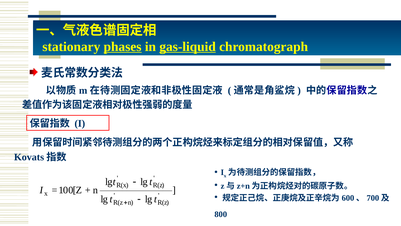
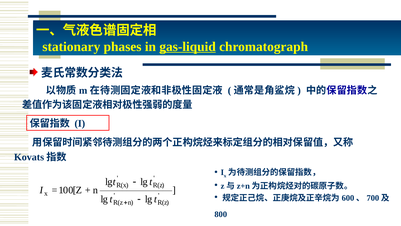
phases underline: present -> none (123, 47)
